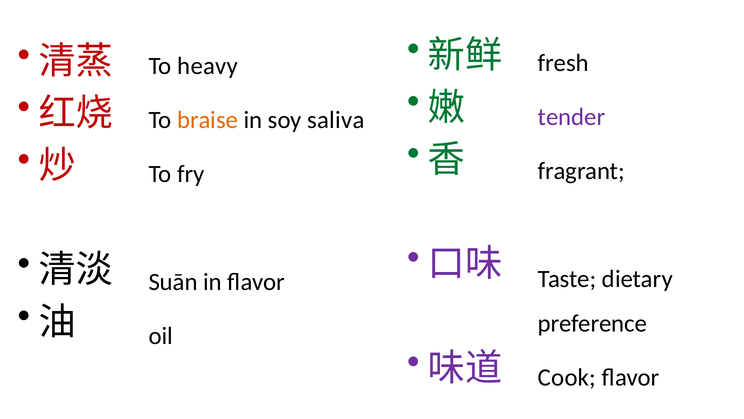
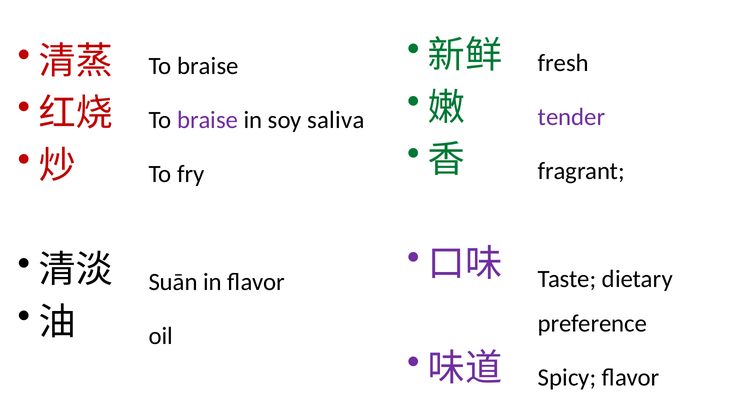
heavy: heavy -> braise (208, 66)
braise colour: orange -> purple (208, 120)
Cook: Cook -> Spicy (567, 377)
